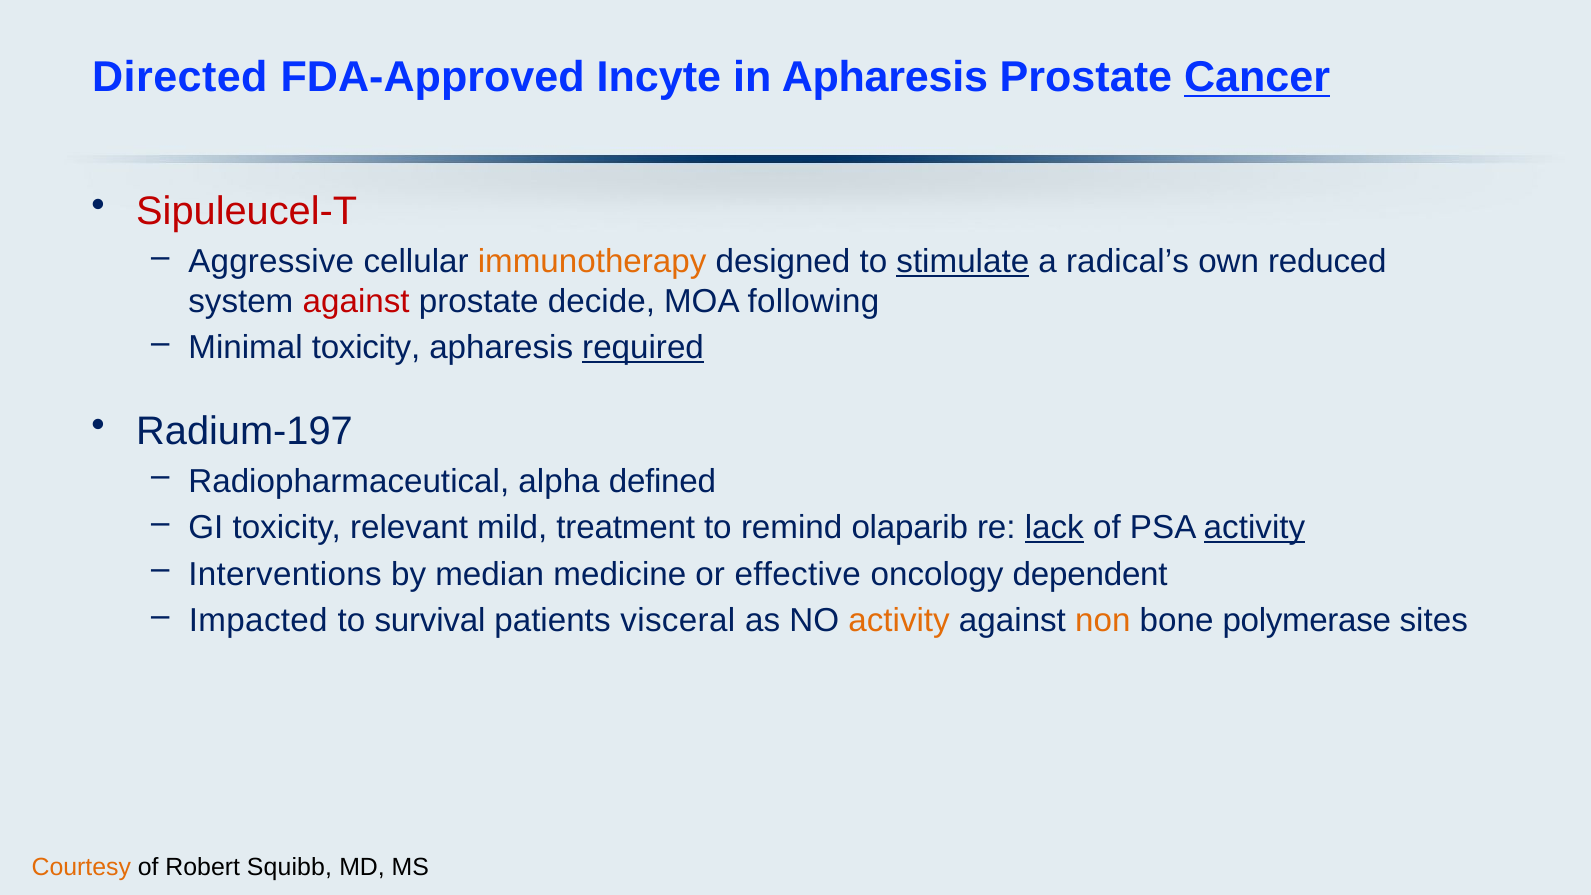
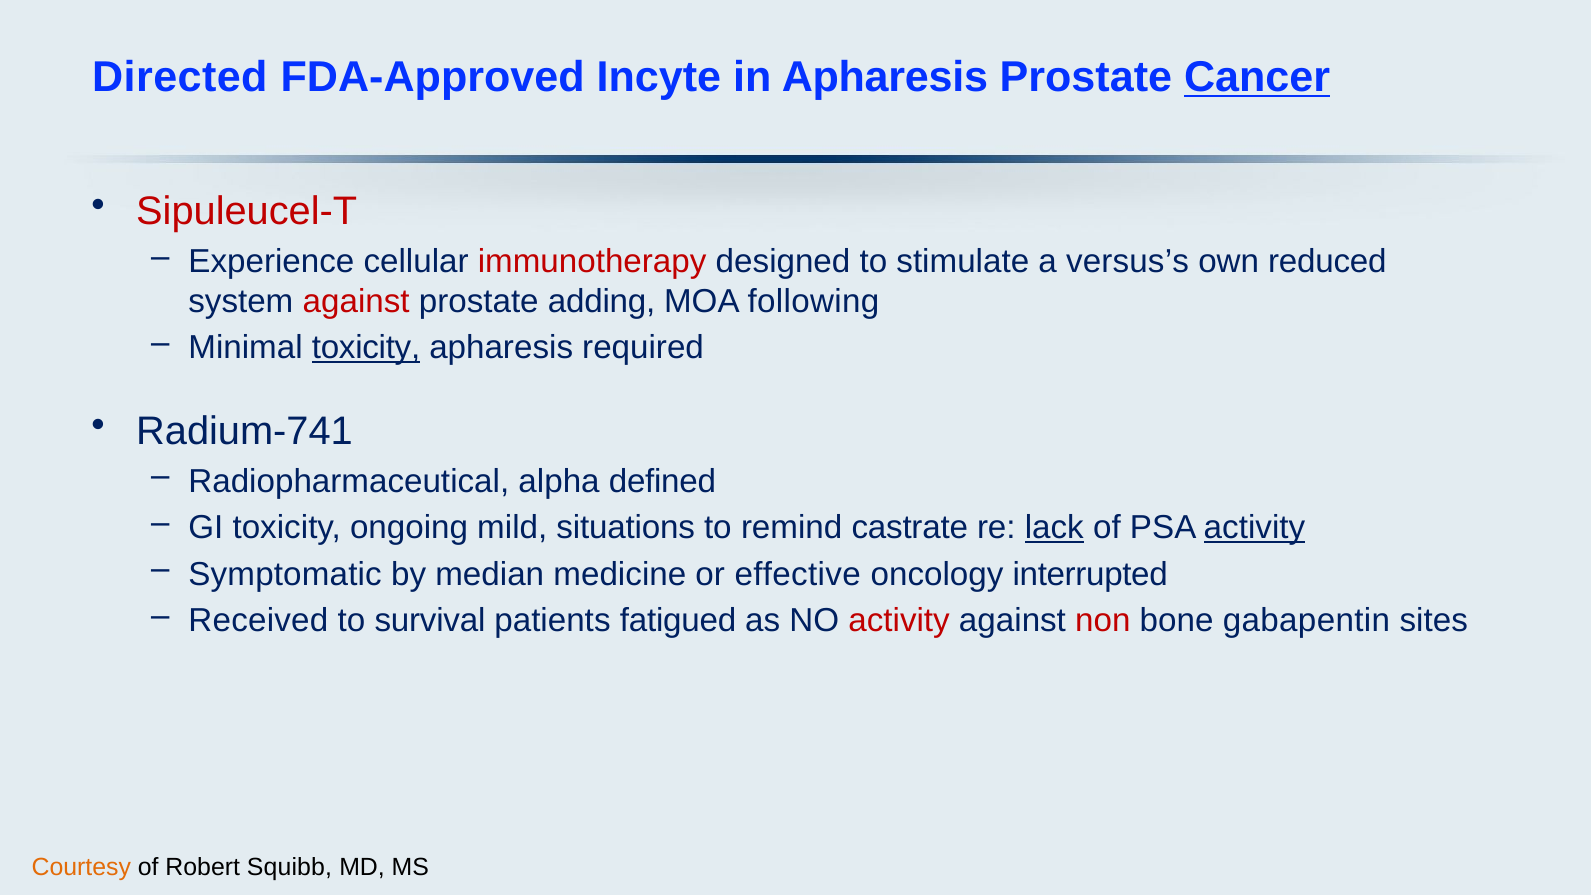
Aggressive: Aggressive -> Experience (271, 262)
immunotherapy colour: orange -> red (592, 262)
stimulate underline: present -> none (963, 262)
radical’s: radical’s -> versus’s (1127, 262)
decide: decide -> adding (602, 301)
toxicity underline: none -> present (366, 348)
required underline: present -> none (643, 348)
Radium-197: Radium-197 -> Radium-741 (245, 431)
relevant: relevant -> ongoing (409, 528)
treatment: treatment -> situations (626, 528)
olaparib: olaparib -> castrate (910, 528)
Interventions: Interventions -> Symptomatic (285, 574)
dependent: dependent -> interrupted (1090, 574)
Impacted: Impacted -> Received (258, 620)
visceral: visceral -> fatigued (678, 620)
activity colour: orange -> red (899, 620)
non colour: orange -> red (1103, 620)
polymerase: polymerase -> gabapentin (1306, 620)
